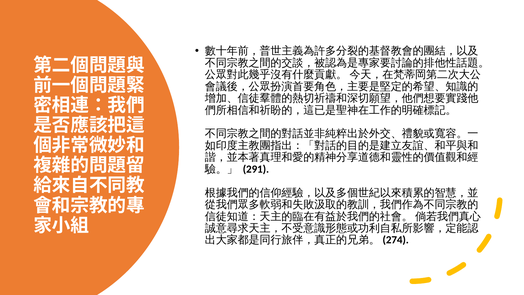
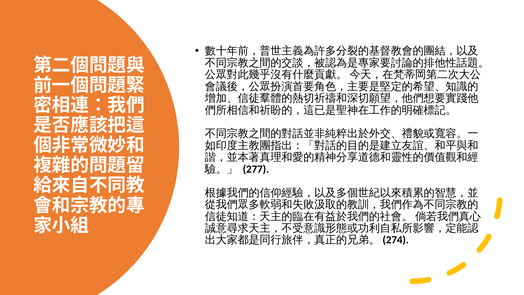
291: 291 -> 277 (256, 169)
